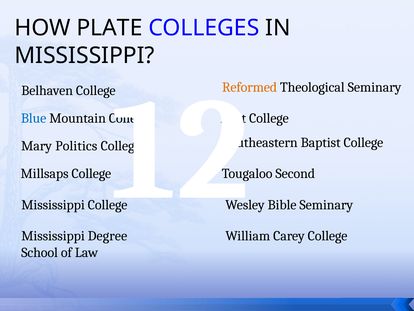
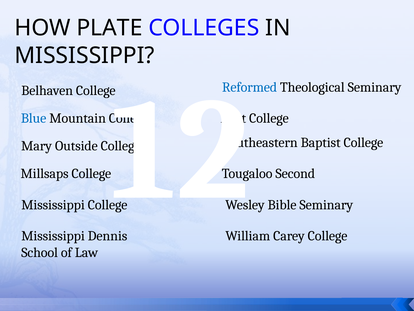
Reformed colour: orange -> blue (250, 87)
Politics: Politics -> Outside (76, 146)
Degree: Degree -> Dennis (108, 236)
